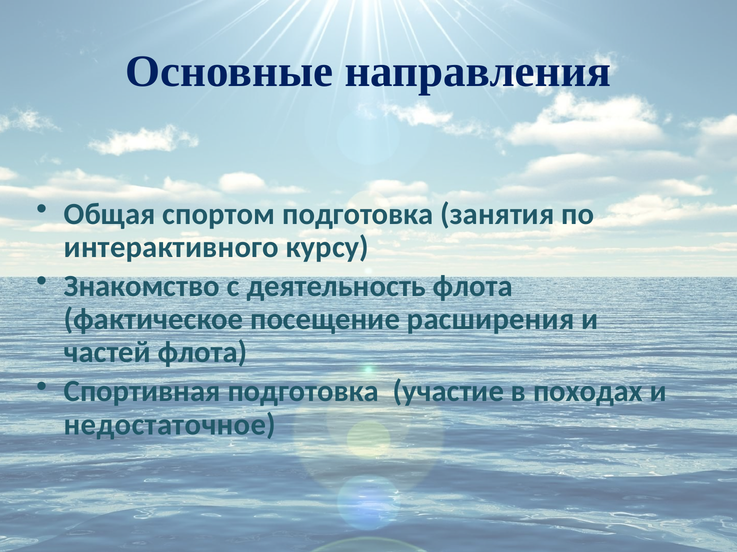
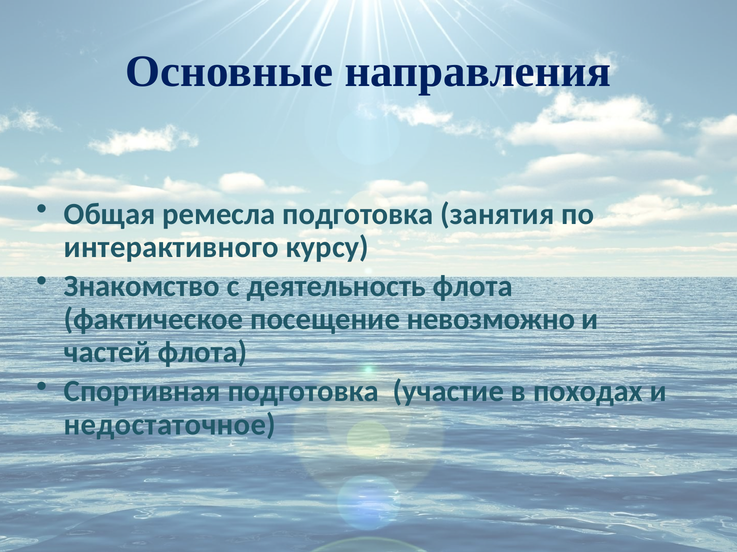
спортом: спортом -> ремесла (219, 214)
расширения: расширения -> невозможно (491, 320)
